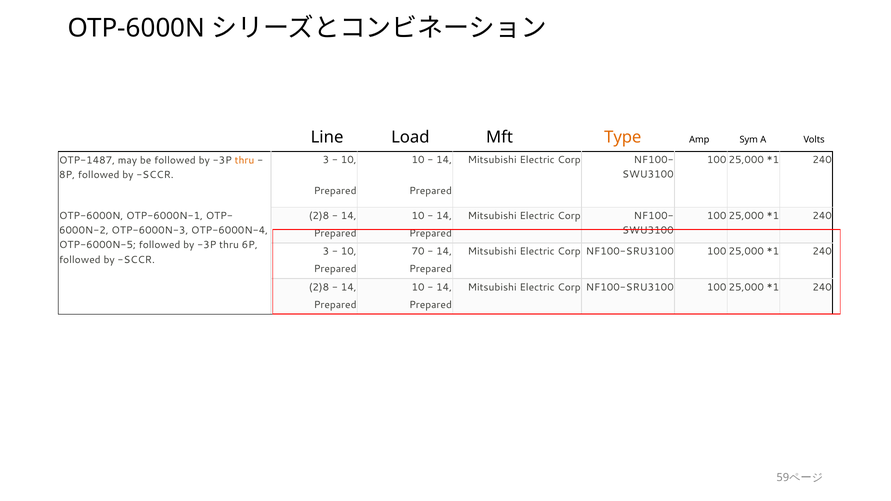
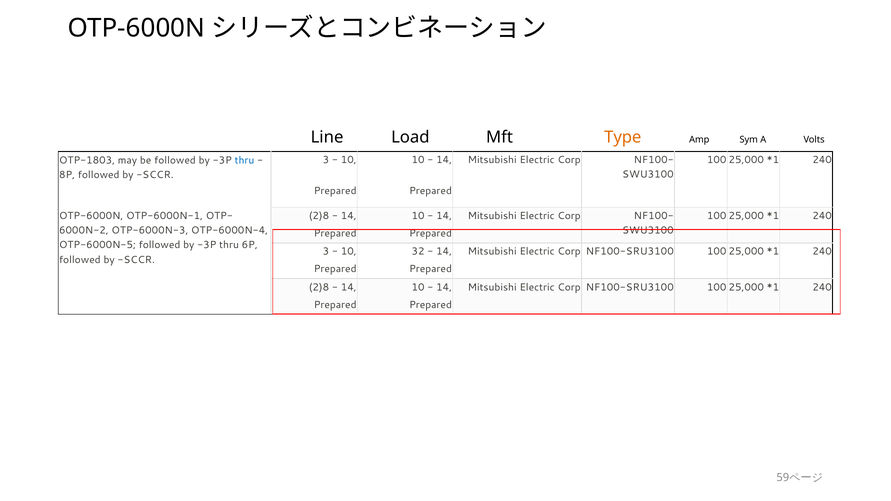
OTP-1487: OTP-1487 -> OTP-1803 (87, 160)
thru colour: orange -> blue (244, 160)
70: 70 -> 32 (418, 252)
